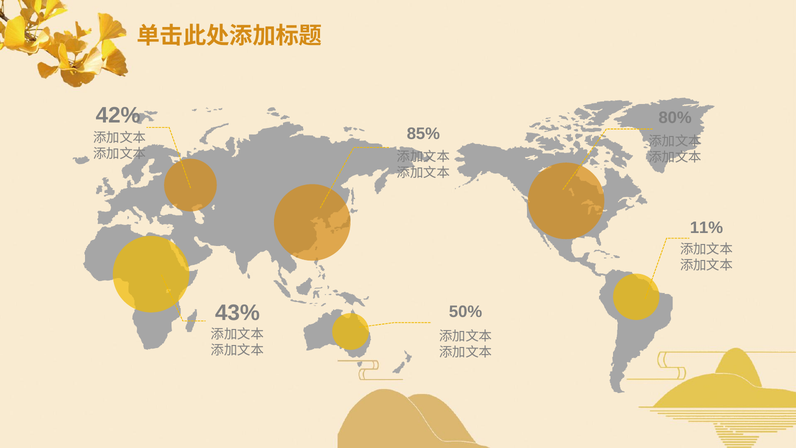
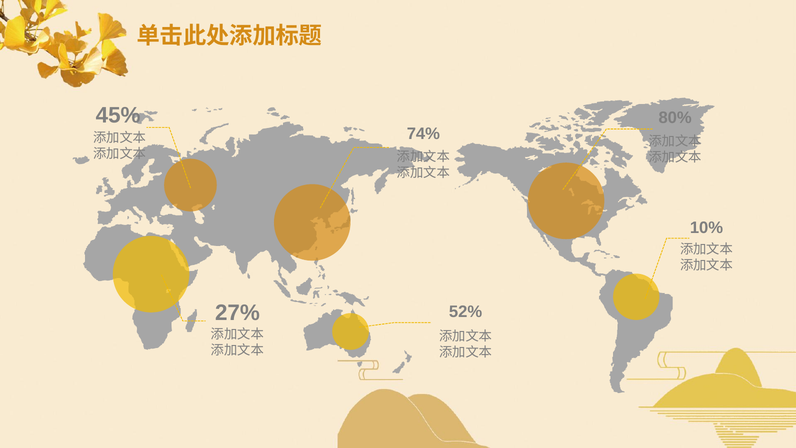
42%: 42% -> 45% (118, 115)
85%: 85% -> 74% (423, 133)
11%: 11% -> 10% (706, 228)
43%: 43% -> 27% (237, 313)
50%: 50% -> 52% (466, 312)
